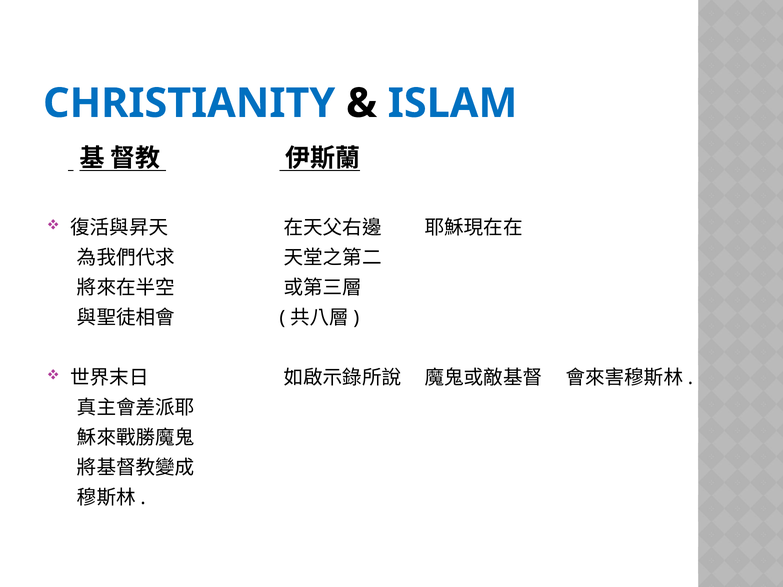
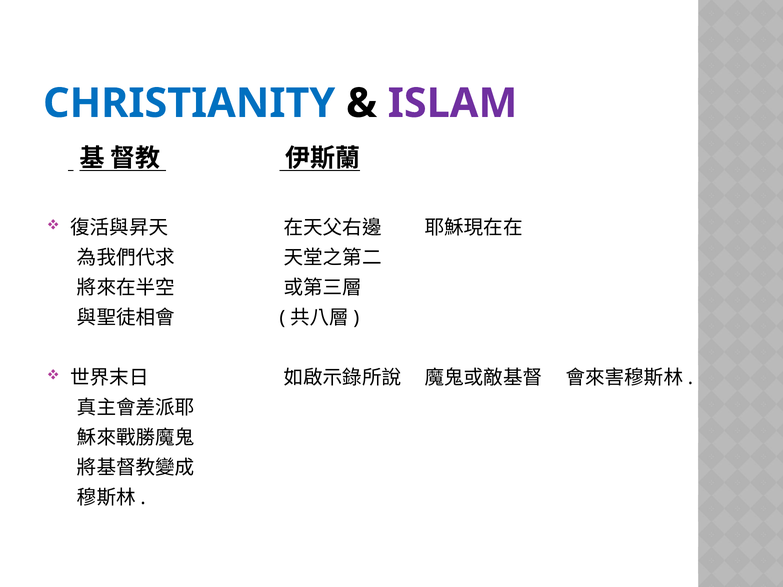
ISLAM colour: blue -> purple (453, 103)
